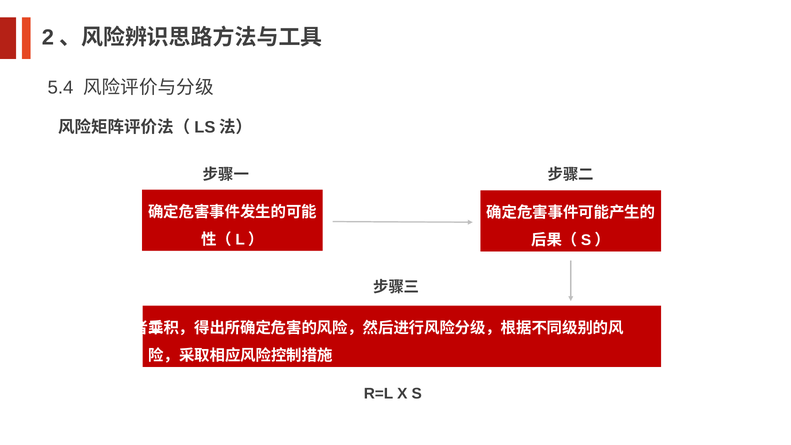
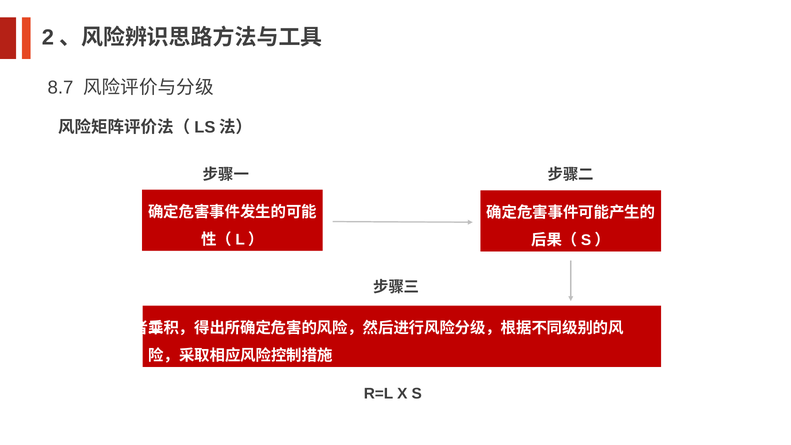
5.4: 5.4 -> 8.7 (61, 88)
